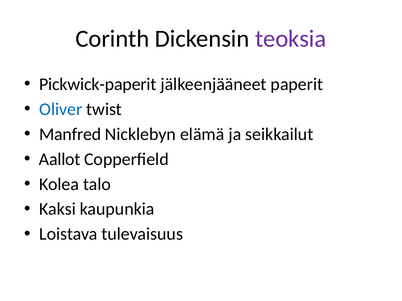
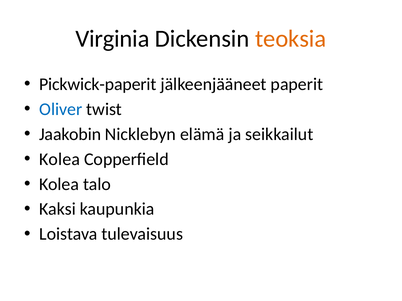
Corinth: Corinth -> Virginia (112, 39)
teoksia colour: purple -> orange (291, 39)
Manfred: Manfred -> Jaakobin (70, 134)
Aallot: Aallot -> Kolea (60, 159)
